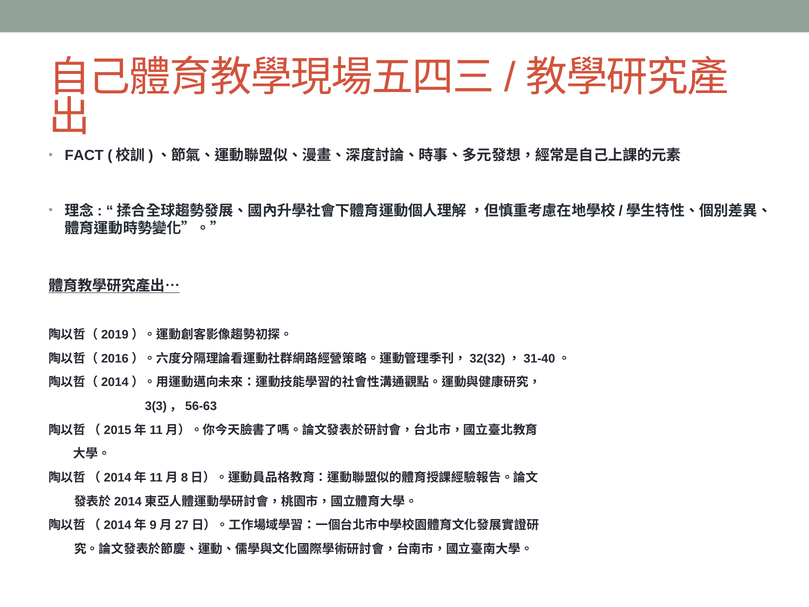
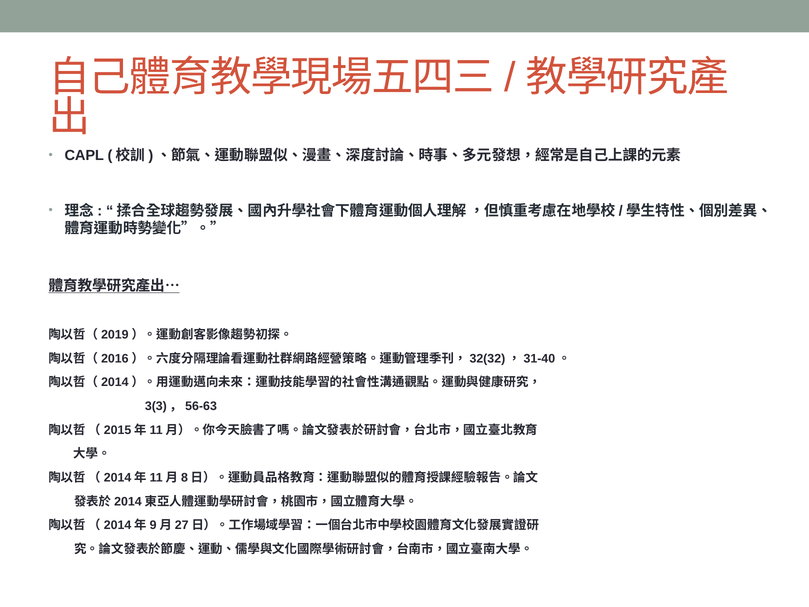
FACT: FACT -> CAPL (84, 155)
